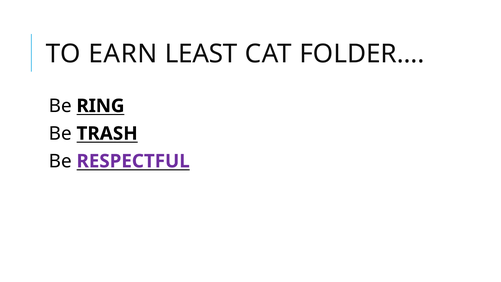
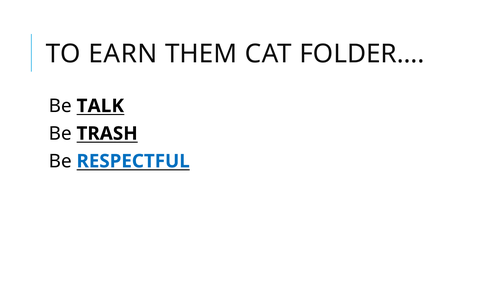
LEAST: LEAST -> THEM (201, 54)
RING: RING -> TALK (100, 106)
RESPECTFUL colour: purple -> blue (133, 161)
